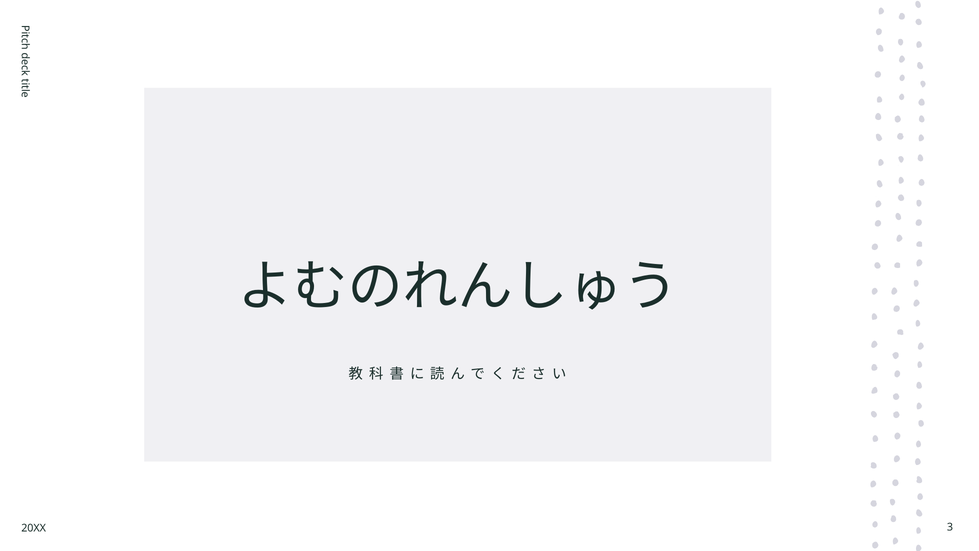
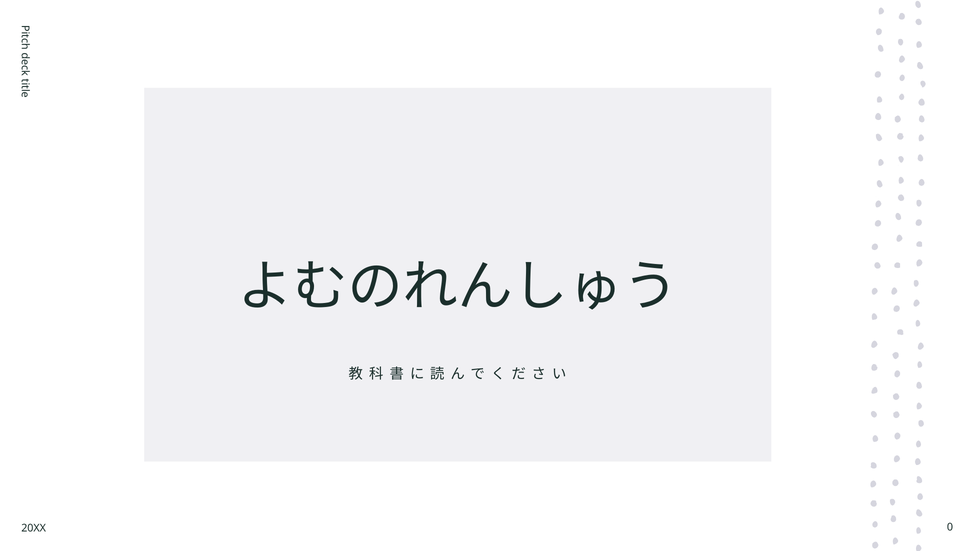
3: 3 -> 0 (950, 527)
